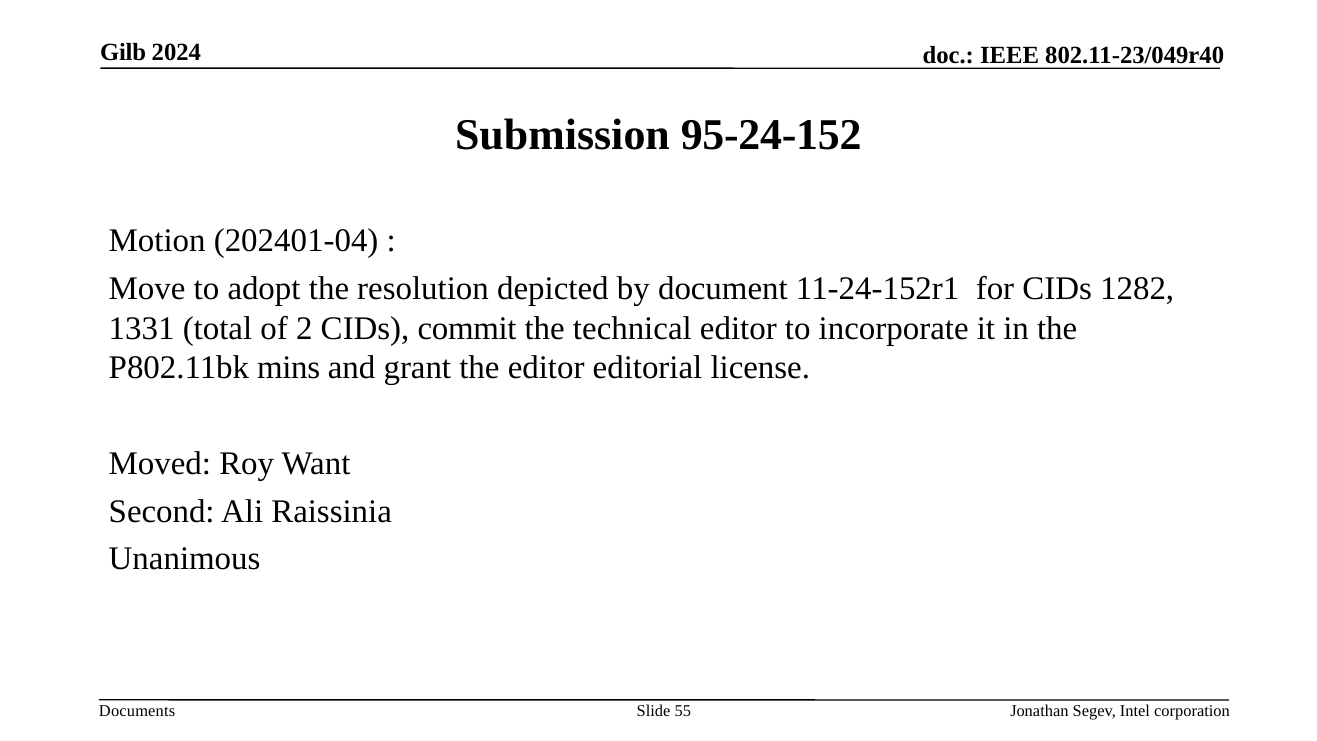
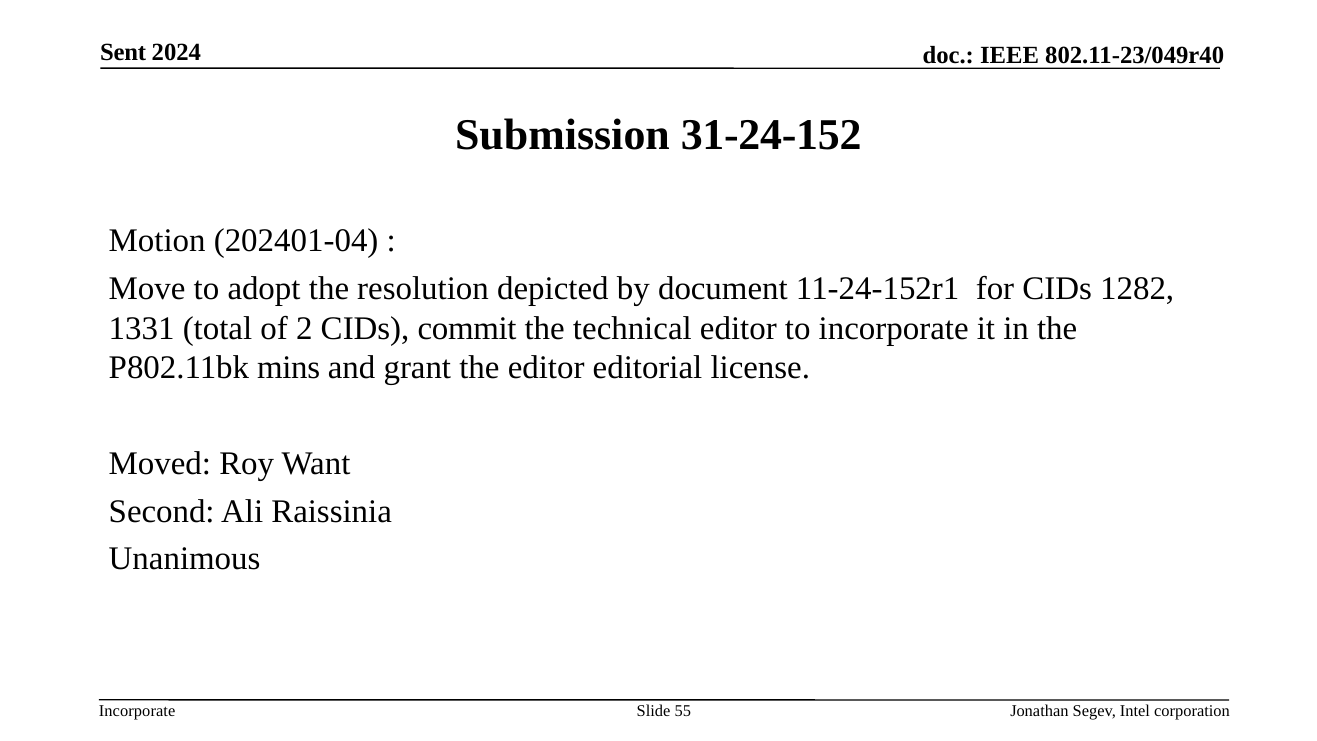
Gilb: Gilb -> Sent (123, 52)
95-24-152: 95-24-152 -> 31-24-152 (771, 135)
Documents: Documents -> Incorporate (137, 710)
